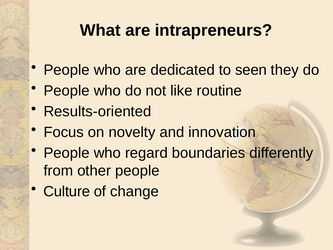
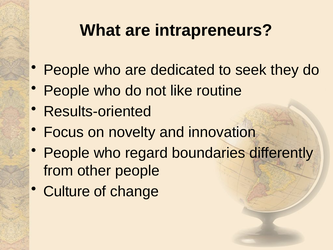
seen: seen -> seek (251, 70)
